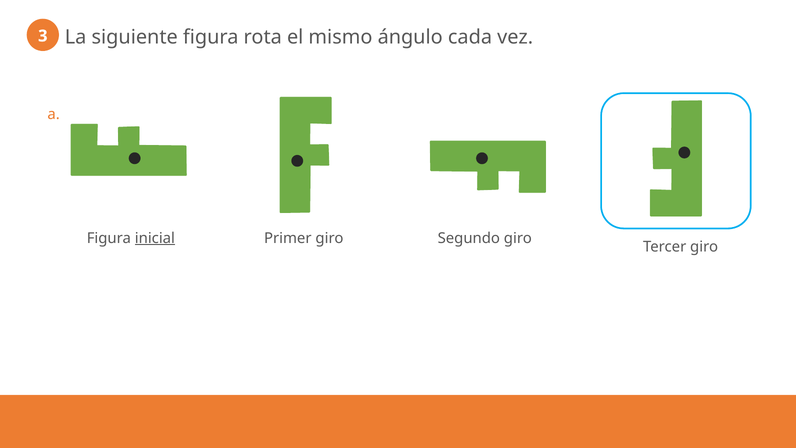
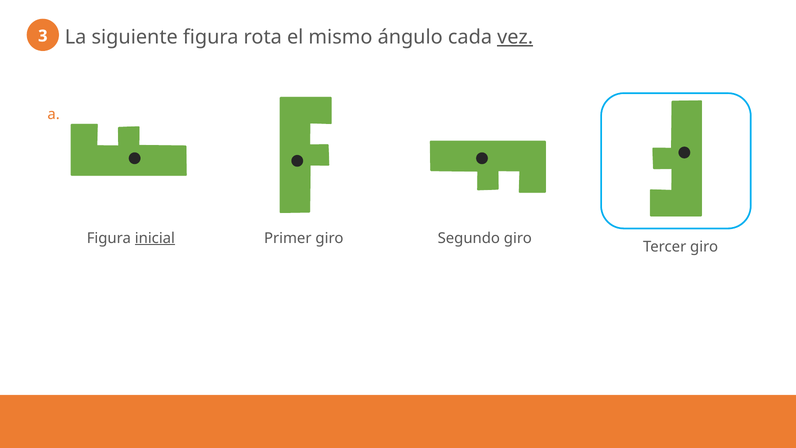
vez underline: none -> present (515, 37)
